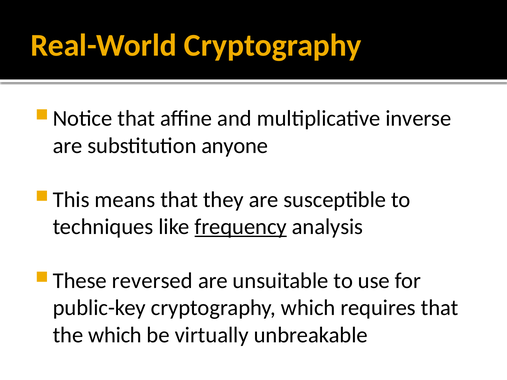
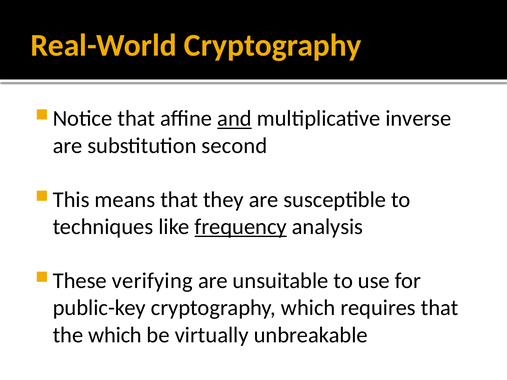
and underline: none -> present (234, 119)
anyone: anyone -> second (235, 146)
reversed: reversed -> verifying (152, 281)
